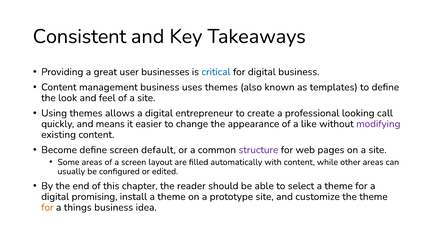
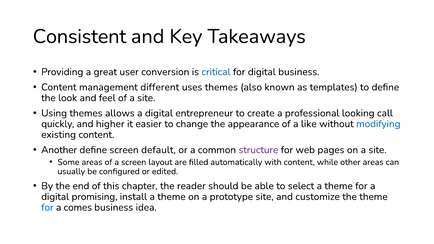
businesses: businesses -> conversion (165, 72)
management business: business -> different (160, 87)
means: means -> higher (110, 124)
modifying colour: purple -> blue (378, 124)
Become: Become -> Another (59, 150)
for colour: orange -> blue (47, 207)
things: things -> comes (78, 207)
